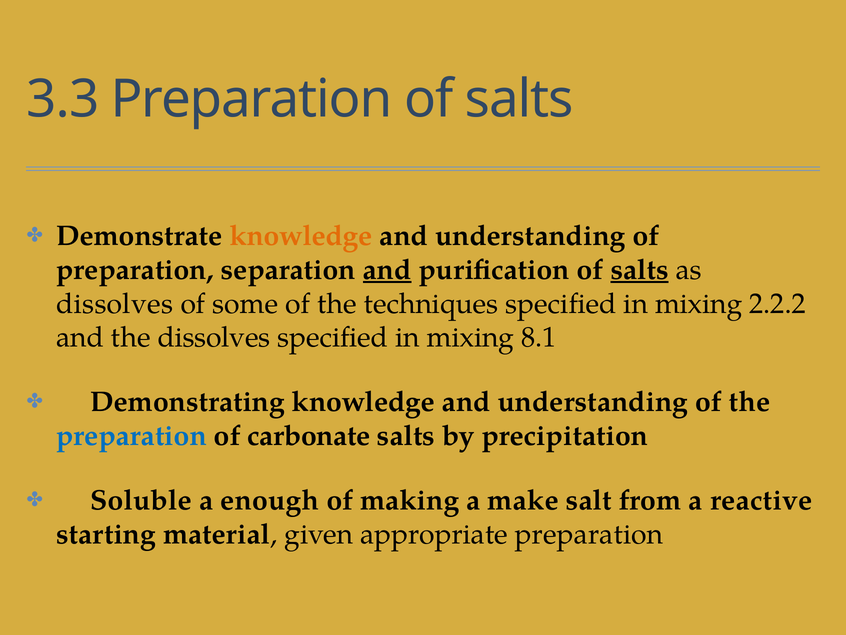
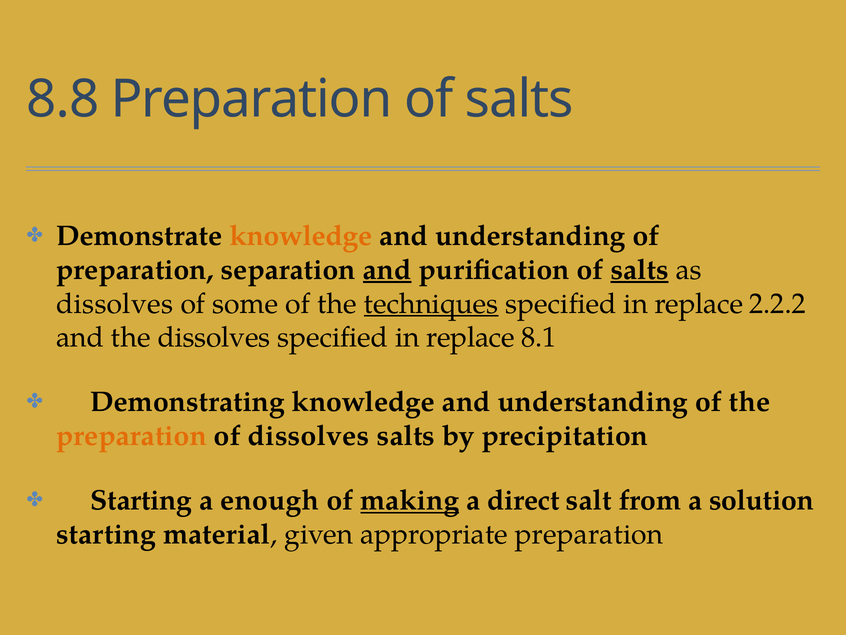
3.3: 3.3 -> 8.8 (63, 99)
techniques underline: none -> present (431, 303)
mixing: mixing -> replace (699, 303)
mixing: mixing -> replace (471, 337)
preparation colour: blue -> orange (131, 436)
of carbonate: carbonate -> dissolves (309, 436)
Soluble: Soluble -> Starting (141, 500)
making underline: none -> present (410, 500)
make: make -> direct (523, 500)
reactive: reactive -> solution (762, 500)
